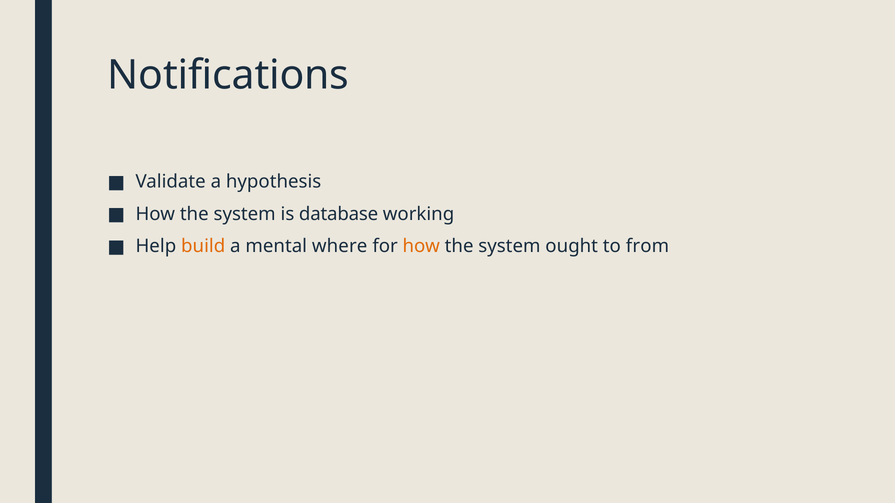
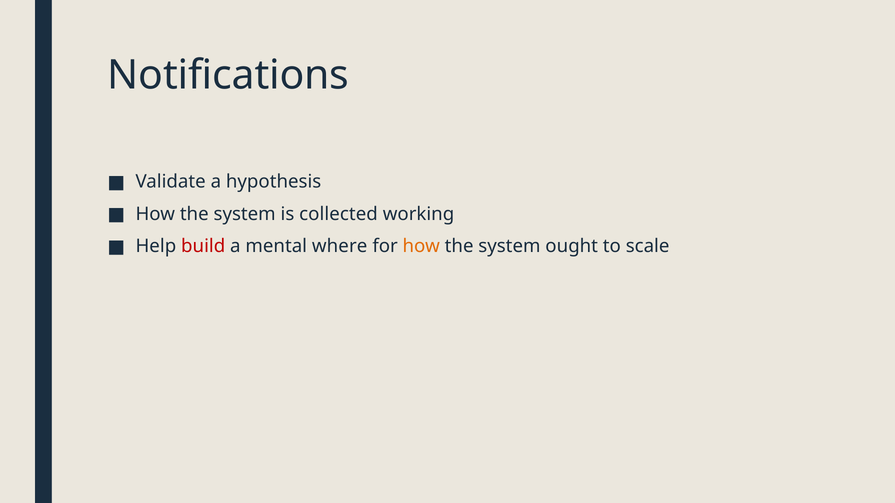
database: database -> collected (338, 214)
build colour: orange -> red (203, 246)
from: from -> scale (648, 246)
